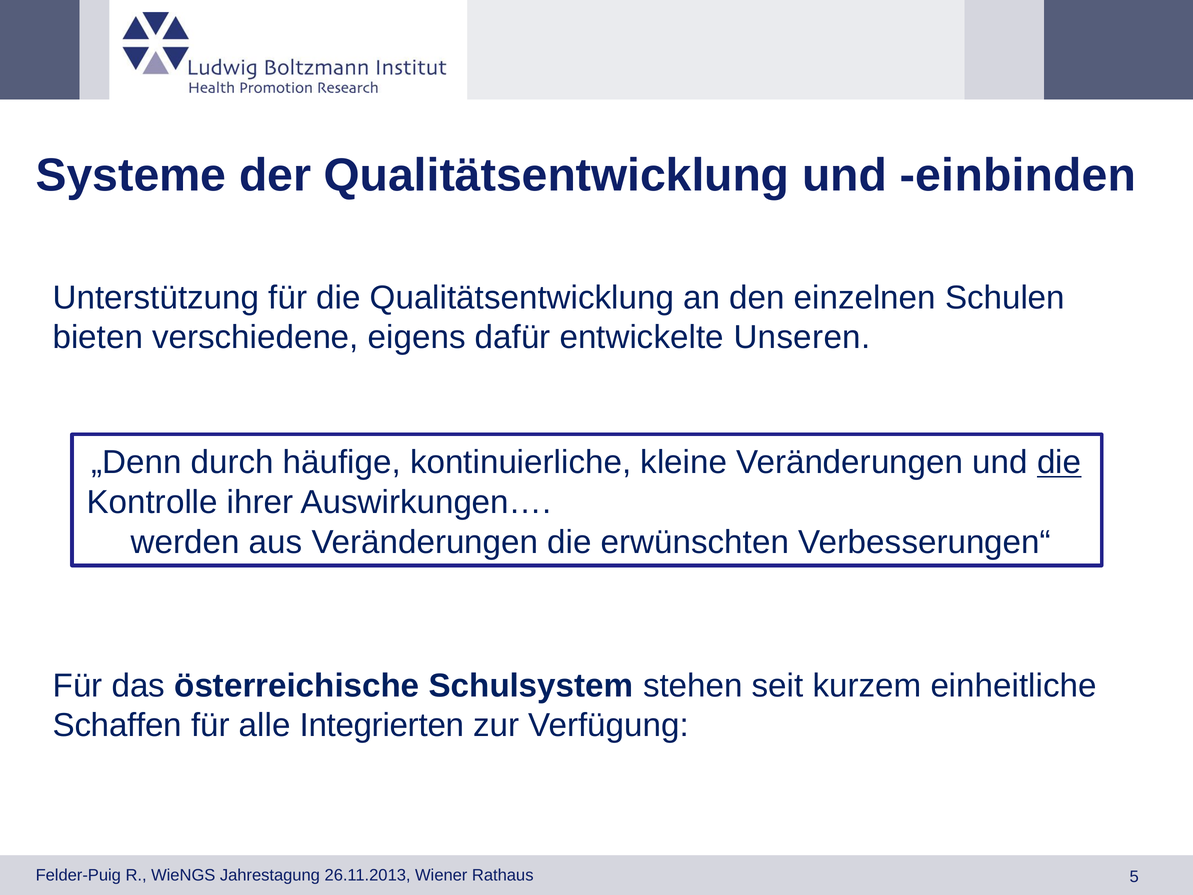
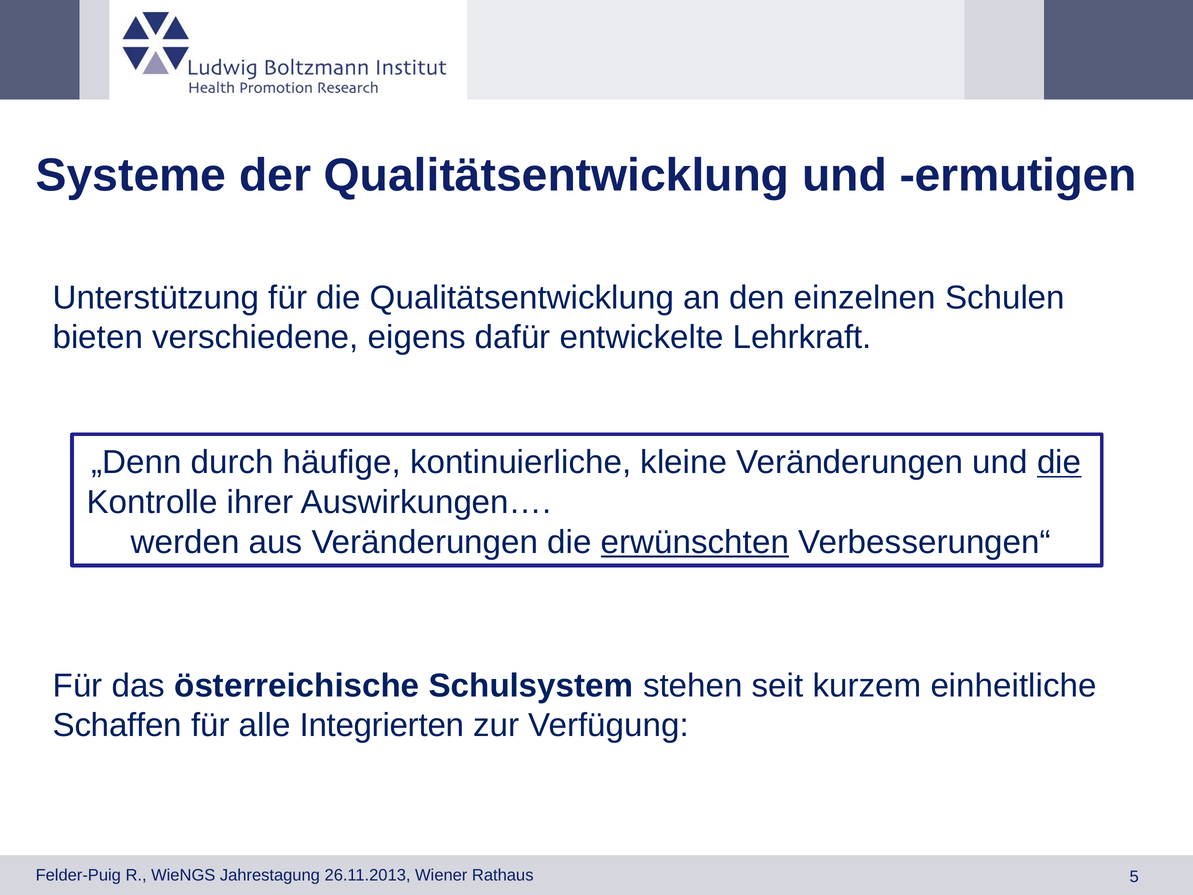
einbinden: einbinden -> ermutigen (1018, 175)
Unseren: Unseren -> Lehrkraft (802, 337)
erwünschten underline: none -> present (695, 542)
